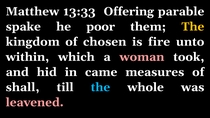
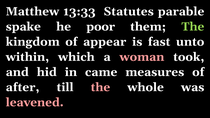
Offering: Offering -> Statutes (129, 11)
The colour: yellow -> light green (193, 27)
chosen: chosen -> appear (105, 42)
fire: fire -> fast (159, 42)
shall: shall -> after (23, 87)
the colour: light blue -> pink (100, 87)
